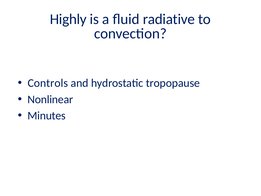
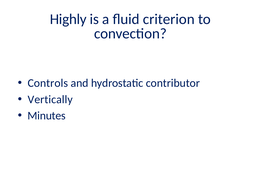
radiative: radiative -> criterion (169, 19)
tropopause: tropopause -> contributor (173, 83)
Nonlinear: Nonlinear -> Vertically (50, 99)
